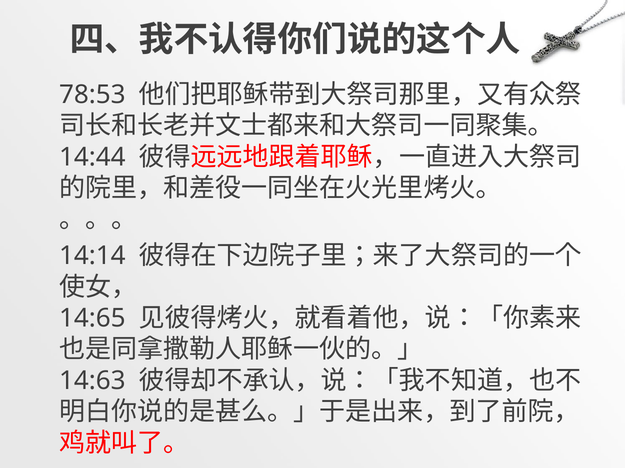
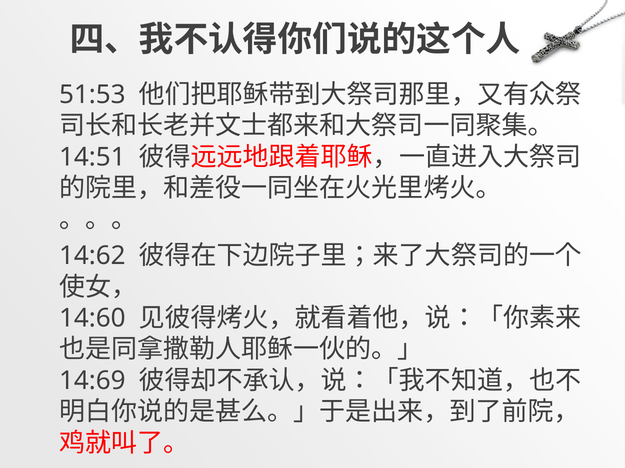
78:53: 78:53 -> 51:53 (92, 95)
14:44: 14:44 -> 14:51 (92, 157)
14:14: 14:14 -> 14:62 (92, 256)
14:65: 14:65 -> 14:60 (92, 319)
14:63: 14:63 -> 14:69 (92, 381)
